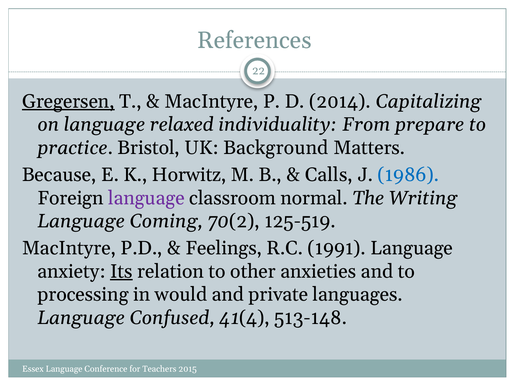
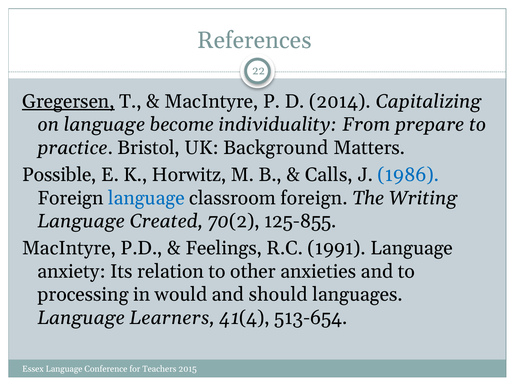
relaxed: relaxed -> become (182, 125)
Because: Because -> Possible (59, 175)
language colour: purple -> blue (146, 198)
classroom normal: normal -> foreign (314, 198)
Coming: Coming -> Created (166, 221)
125-519: 125-519 -> 125-855 (300, 221)
Its underline: present -> none (121, 272)
private: private -> should (278, 295)
Confused: Confused -> Learners (172, 318)
513-148: 513-148 -> 513-654 (311, 318)
